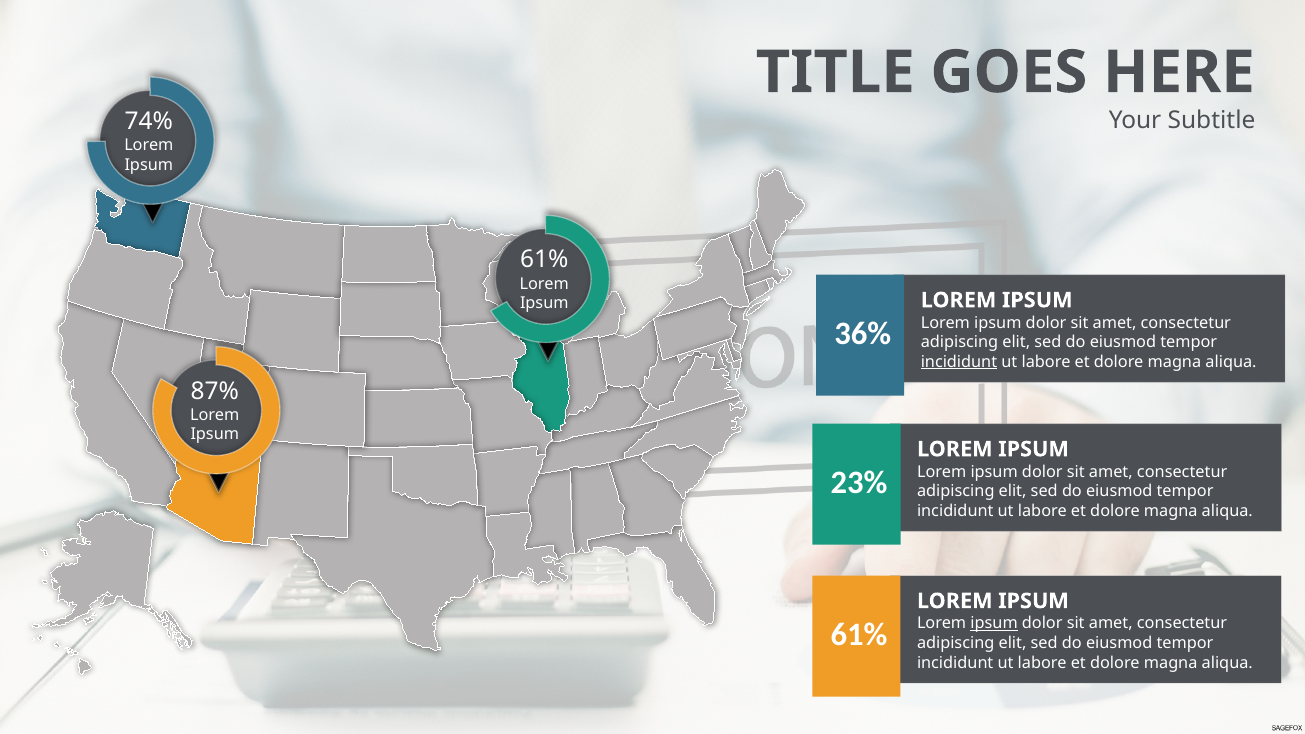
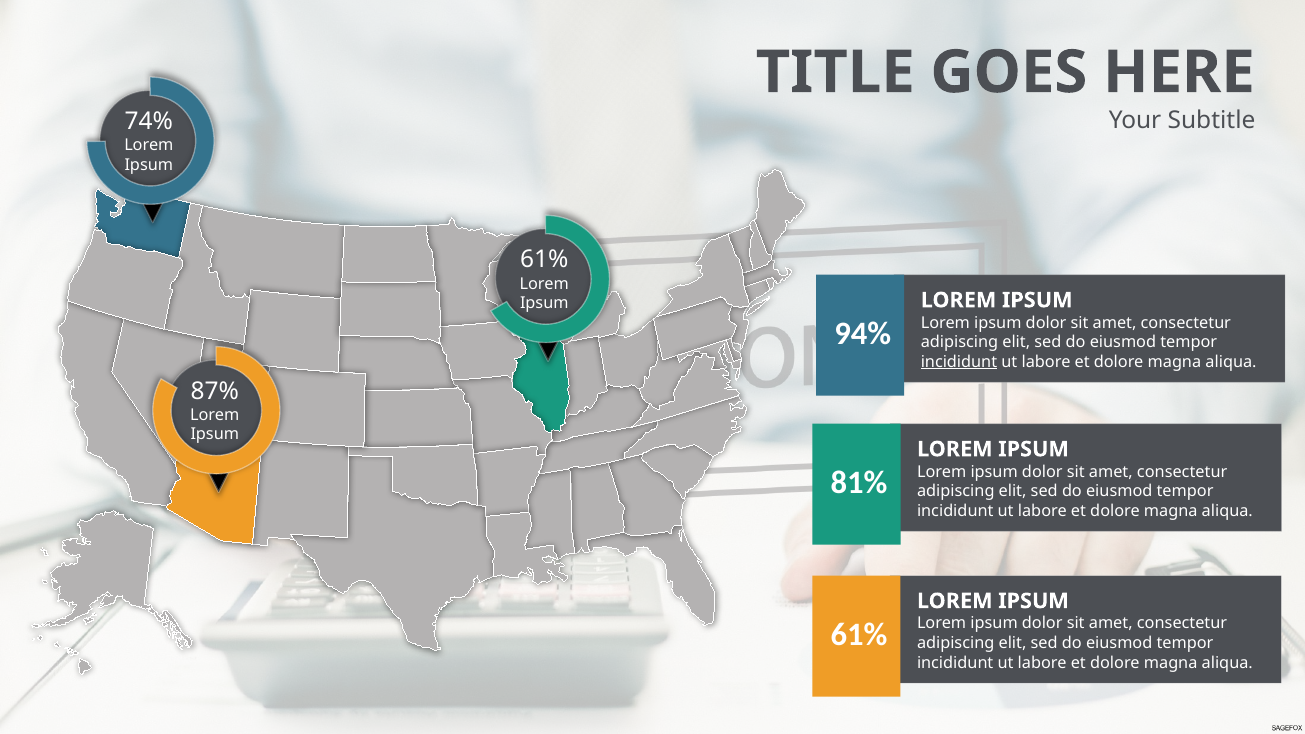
36%: 36% -> 94% (863, 334)
23%: 23% -> 81% (859, 483)
ipsum underline: present -> none (994, 624)
